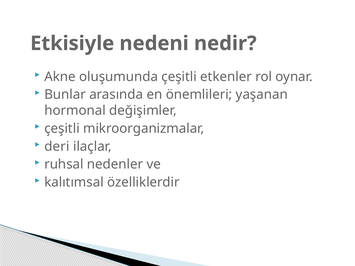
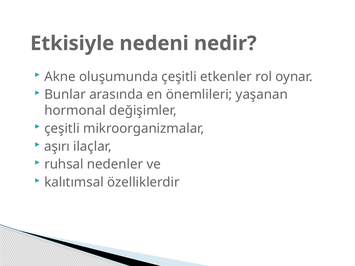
deri: deri -> aşırı (57, 147)
